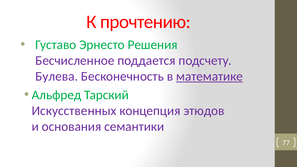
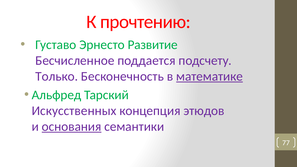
Решения: Решения -> Развитие (153, 45)
Булева: Булева -> Только (57, 76)
основания underline: none -> present (72, 127)
